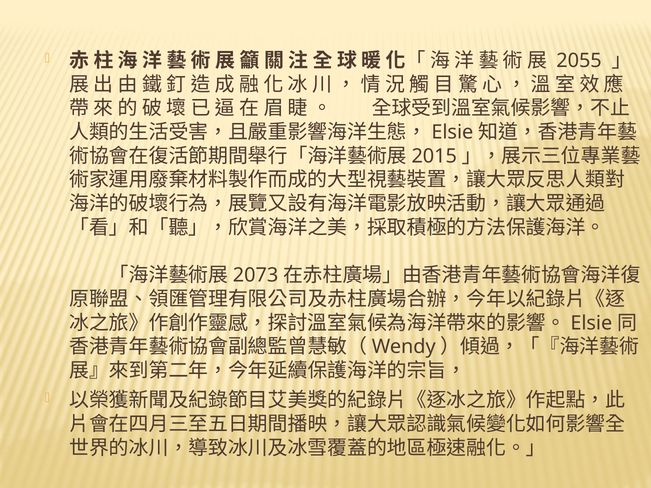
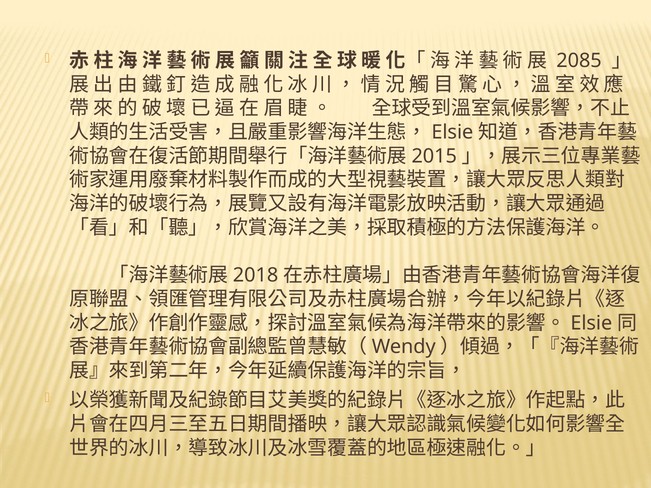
2055: 2055 -> 2085 (579, 61)
2073: 2073 -> 2018 (256, 275)
